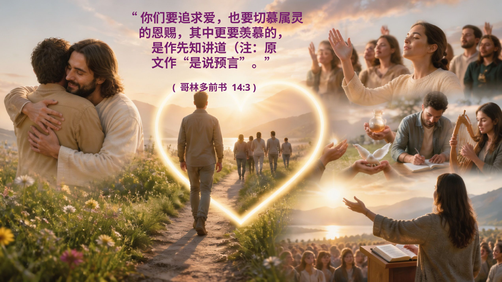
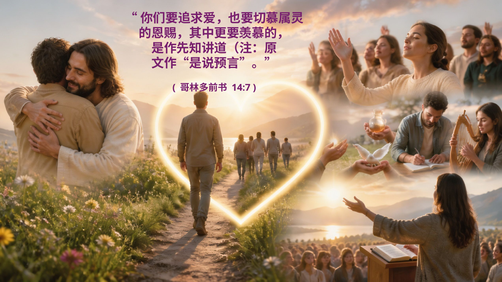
14:3: 14:3 -> 14:7 (241, 88)
